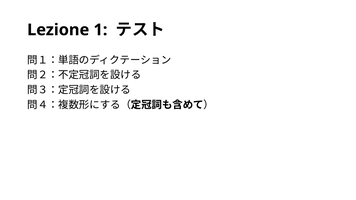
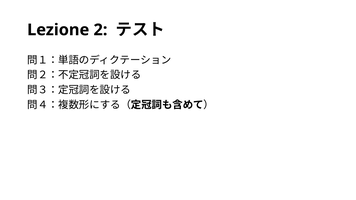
1: 1 -> 2 (100, 30)
